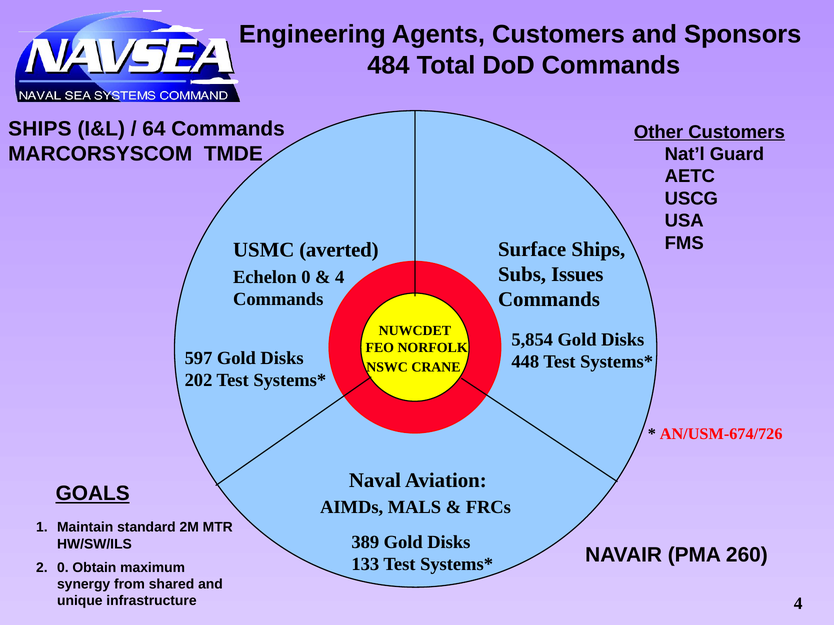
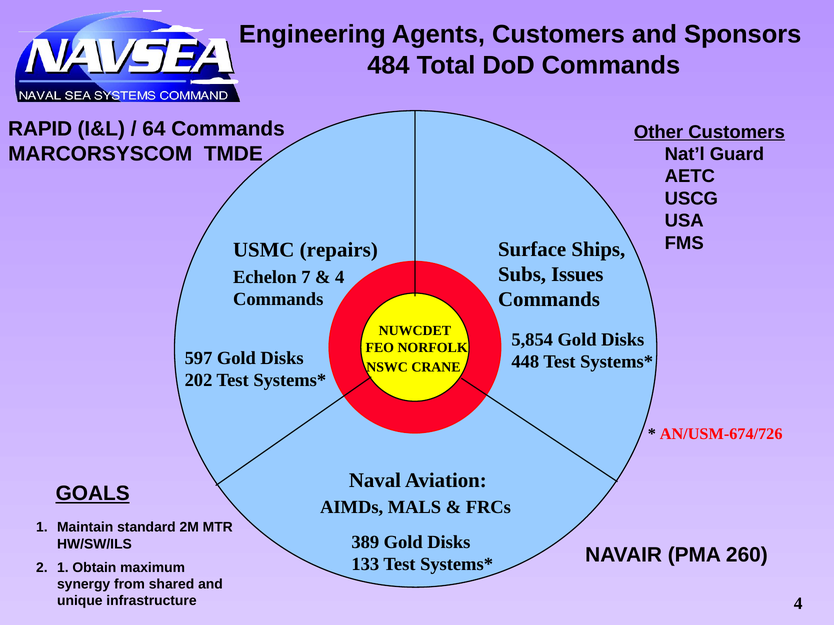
SHIPS: SHIPS -> RAPID (40, 129)
averted: averted -> repairs (339, 250)
Echelon 0: 0 -> 7 (306, 277)
2 0: 0 -> 1 (63, 568)
